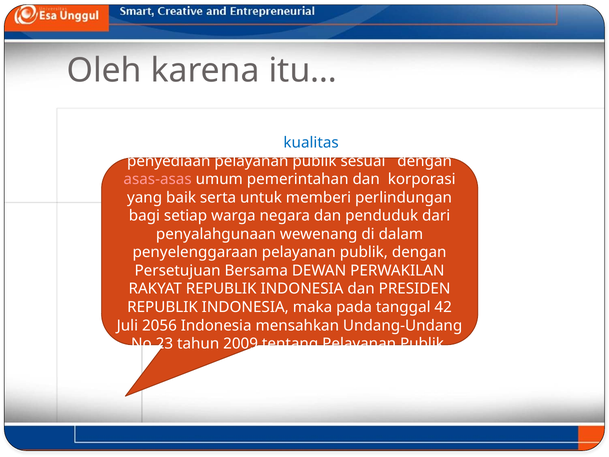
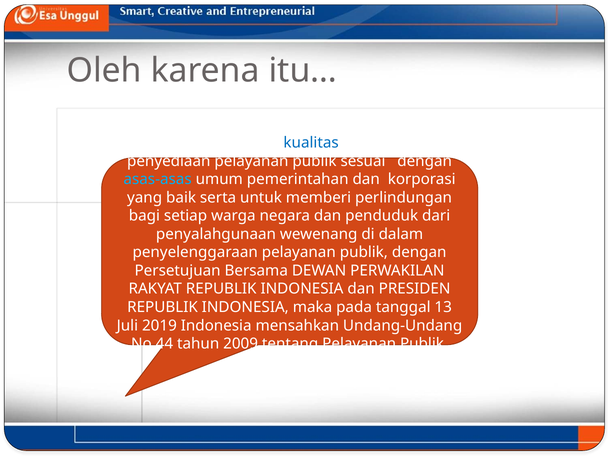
asas-asas colour: pink -> light blue (158, 179)
42: 42 -> 13 (443, 307)
2056: 2056 -> 2019 (159, 325)
23: 23 -> 44 (164, 344)
